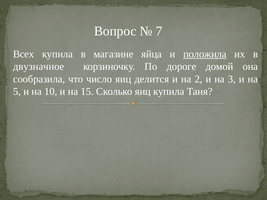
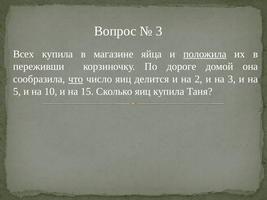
7: 7 -> 3 (159, 31)
двузначное: двузначное -> переживши (39, 67)
что underline: none -> present (76, 79)
